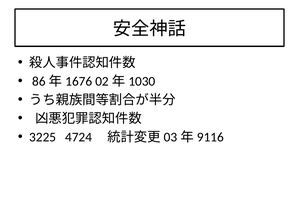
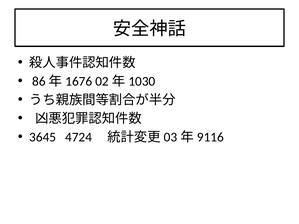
3225: 3225 -> 3645 (43, 137)
